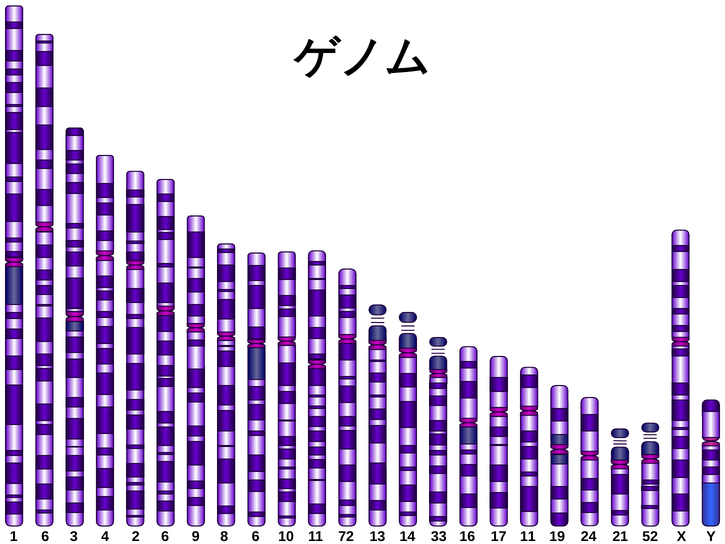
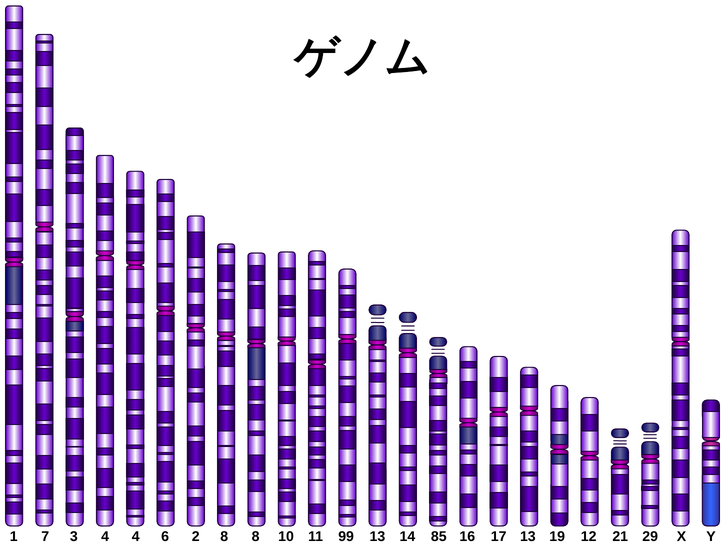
1 6: 6 -> 7 (45, 536)
4 2: 2 -> 4 (136, 536)
9: 9 -> 2 (196, 536)
8 6: 6 -> 8 (256, 536)
72: 72 -> 99 (346, 536)
33: 33 -> 85 (439, 536)
17 11: 11 -> 13 (528, 536)
24: 24 -> 12 (589, 536)
52: 52 -> 29 (650, 536)
